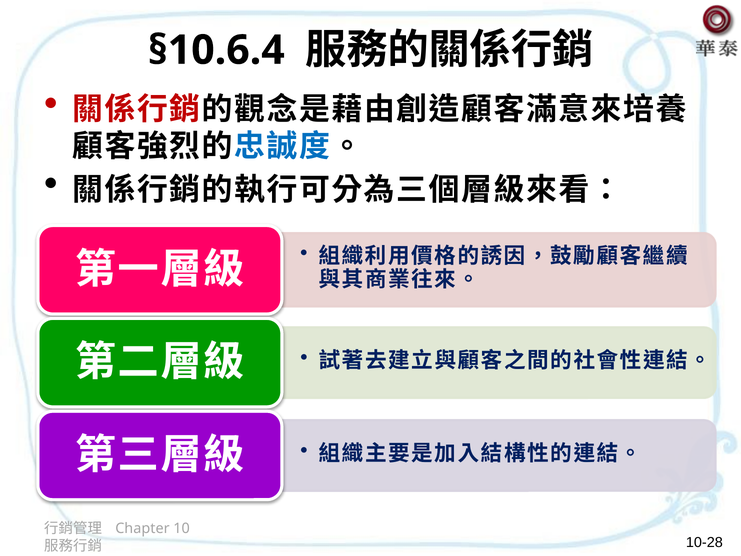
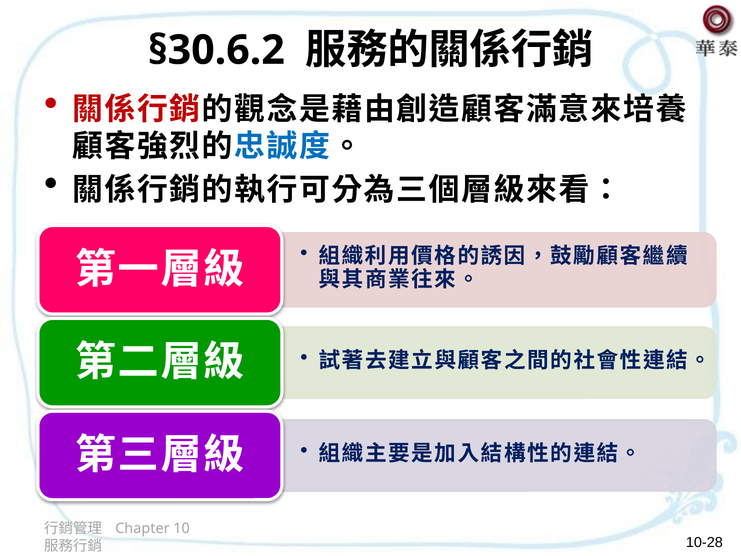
§10.6.4: §10.6.4 -> §30.6.2 (216, 50)
